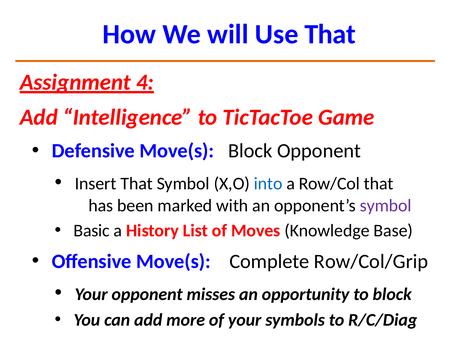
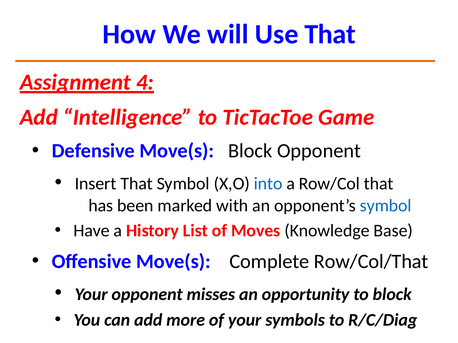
symbol colour: purple -> blue (386, 206)
Basic: Basic -> Have (92, 231)
Row/Col/Grip: Row/Col/Grip -> Row/Col/That (371, 262)
